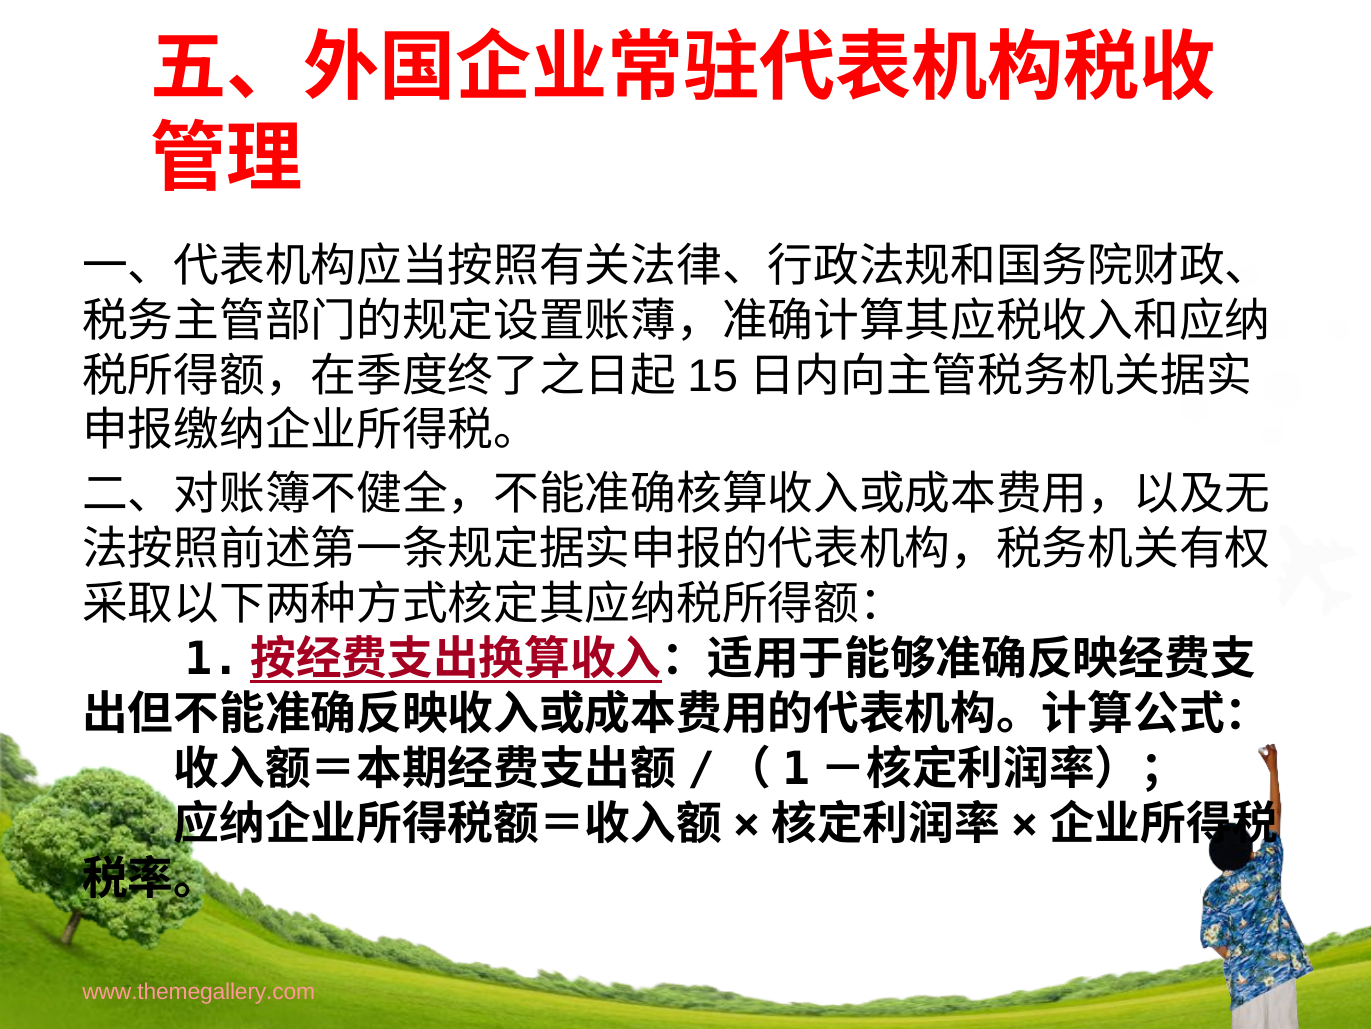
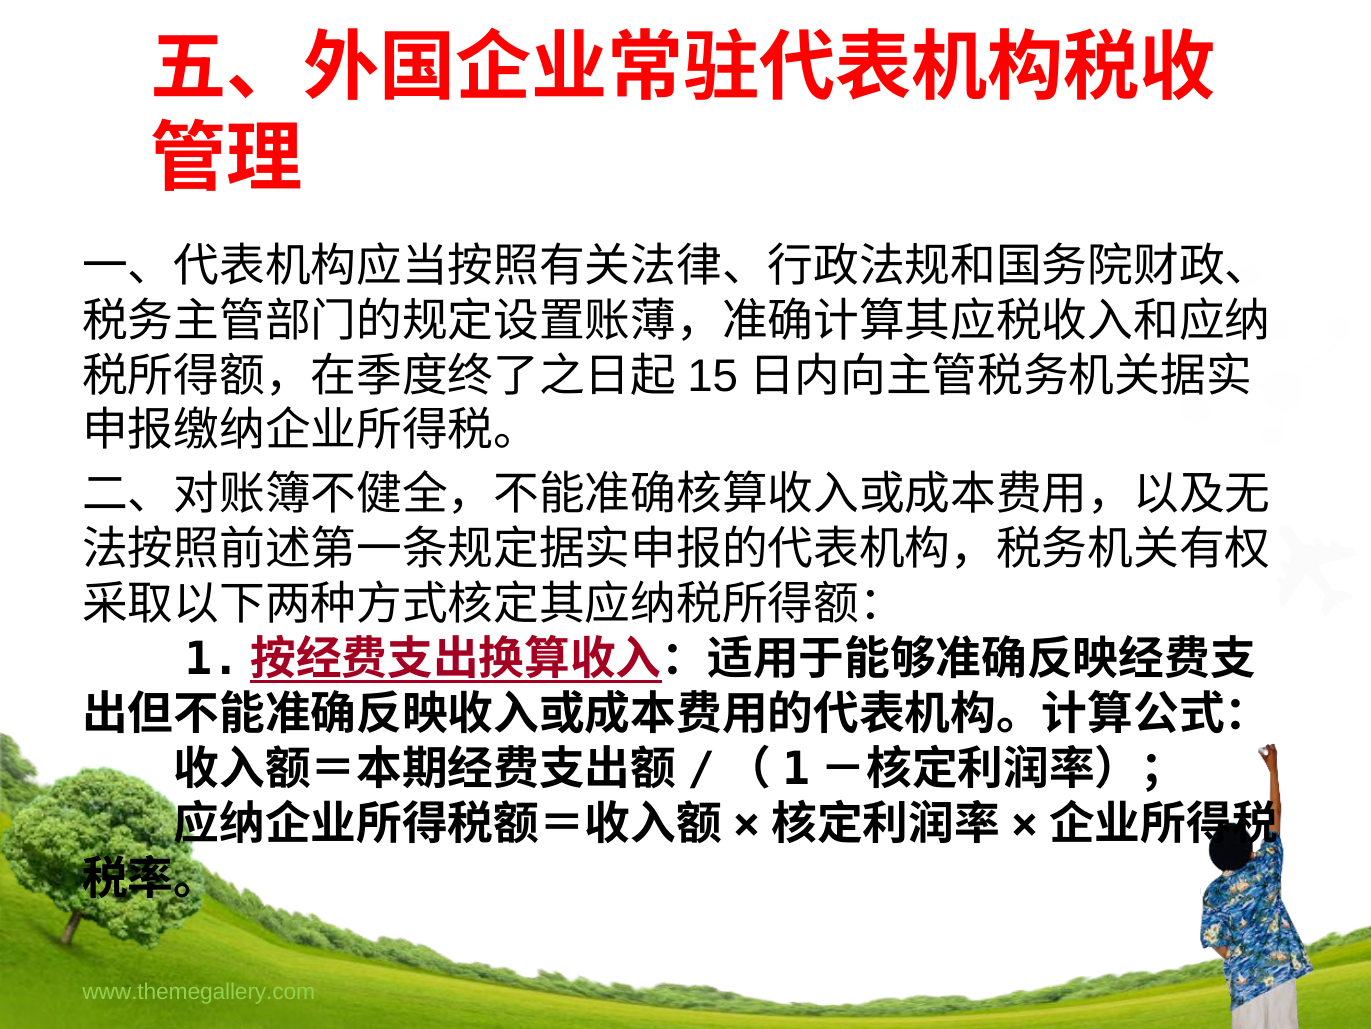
www.themegallery.com colour: pink -> light green (199, 991)
